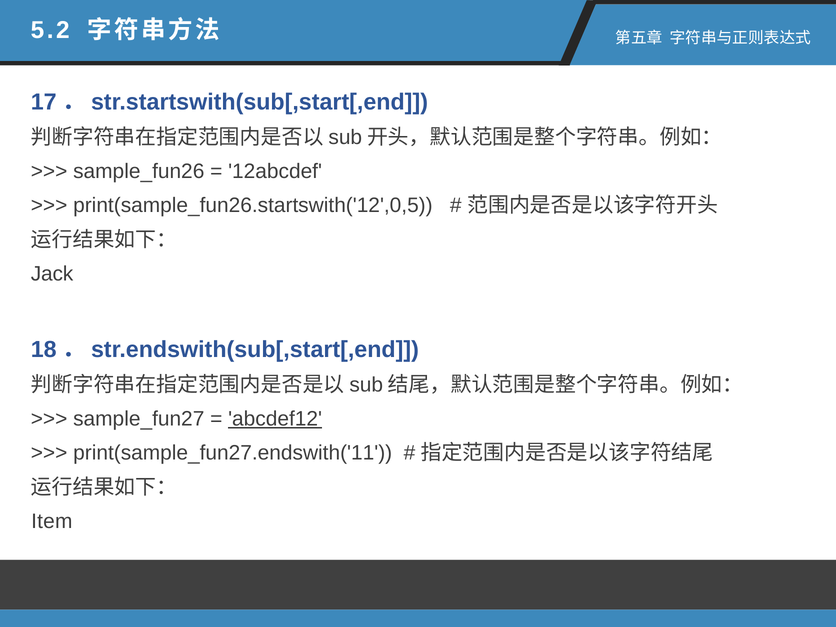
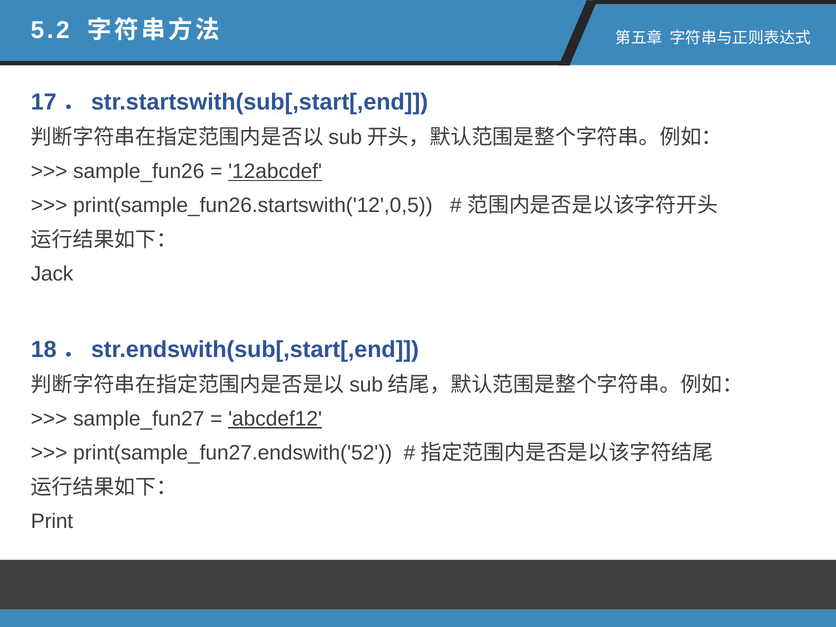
12abcdef underline: none -> present (275, 171)
print(sample_fun27.endswith('11: print(sample_fun27.endswith('11 -> print(sample_fun27.endswith('52 (233, 453)
Item: Item -> Print (52, 521)
